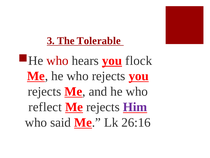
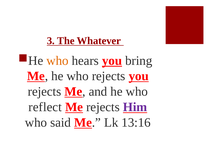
Tolerable: Tolerable -> Whatever (99, 41)
who colour: red -> orange (57, 60)
flock: flock -> bring (139, 60)
26:16: 26:16 -> 13:16 (136, 122)
